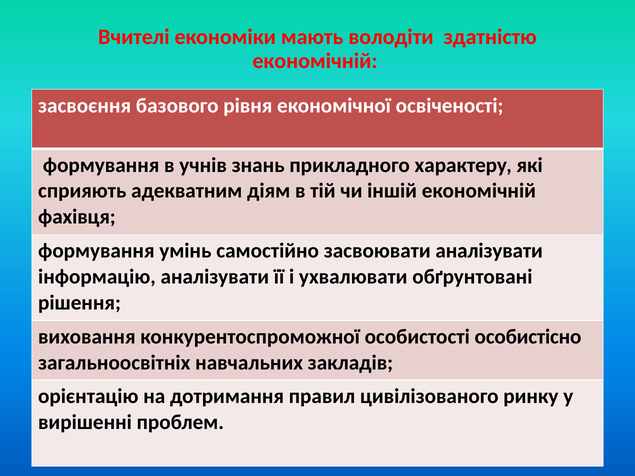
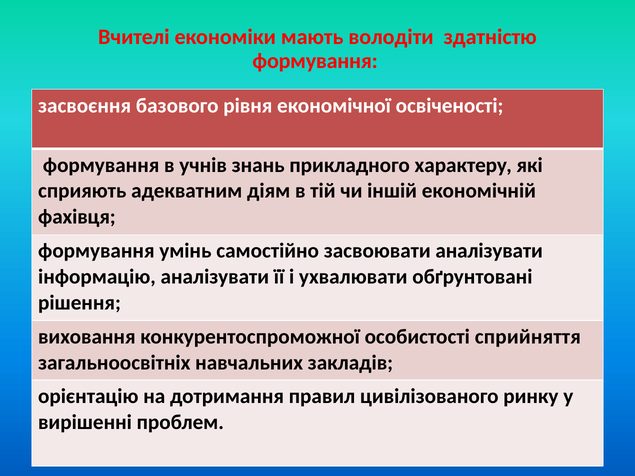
економічній: економічній -> формування (315, 61)
особистісно: особистісно -> сприйняття (528, 337)
